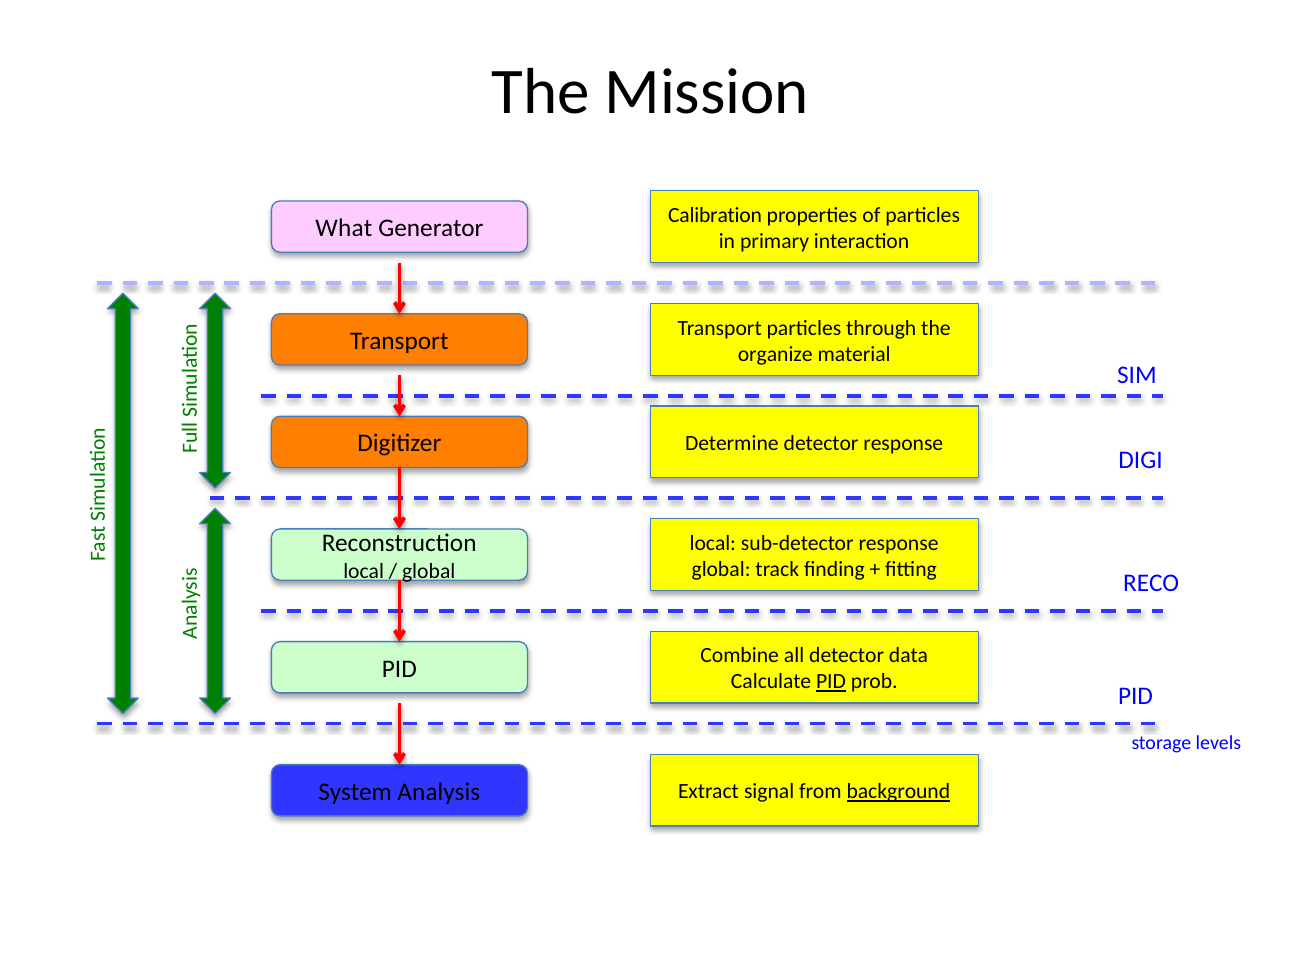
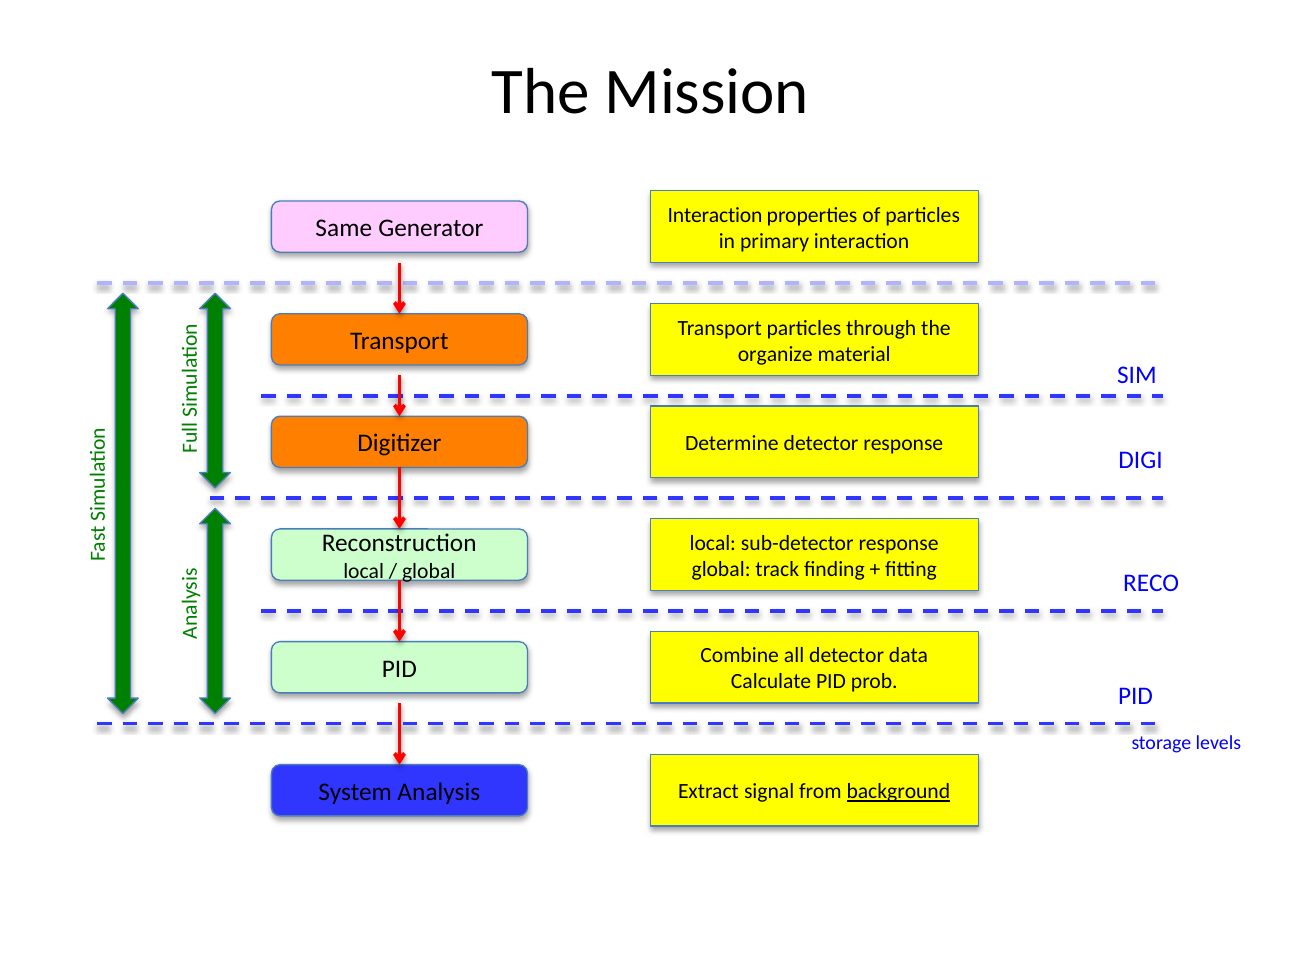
Calibration: Calibration -> Interaction (715, 215)
What: What -> Same (344, 228)
PID underline: present -> none (831, 682)
